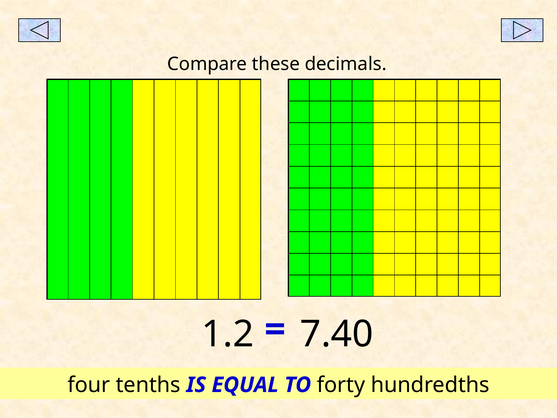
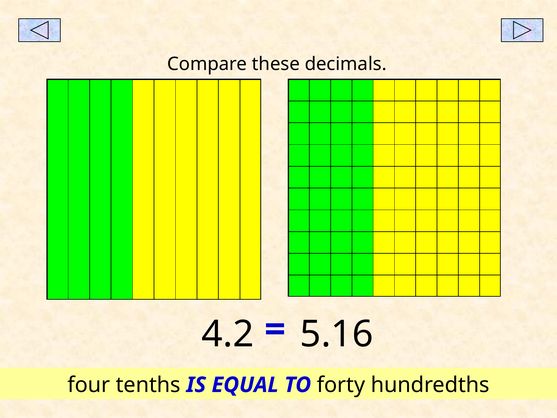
1.2: 1.2 -> 4.2 (228, 334)
7.40: 7.40 -> 5.16 (337, 334)
